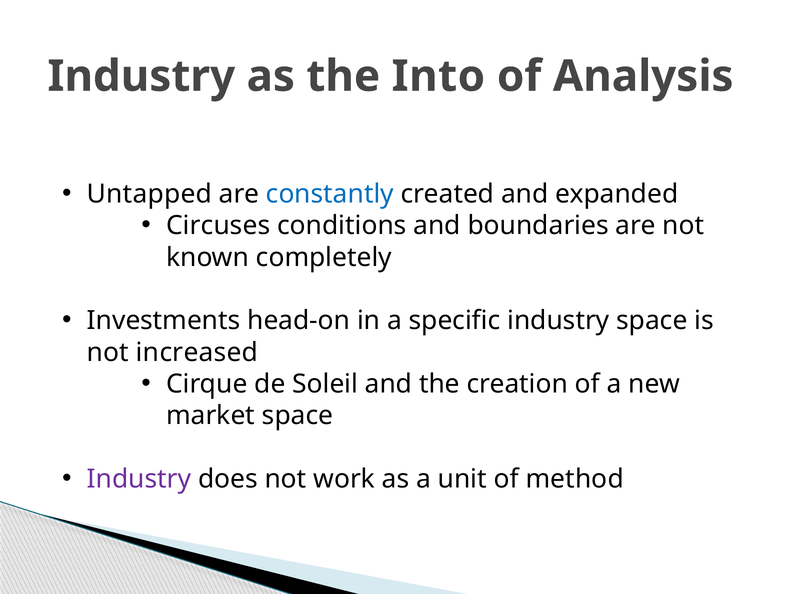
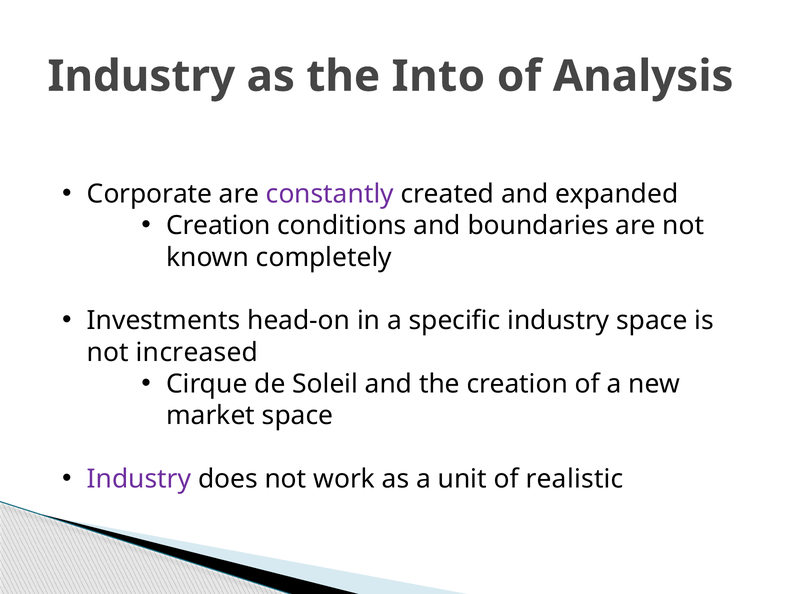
Untapped: Untapped -> Corporate (150, 194)
constantly colour: blue -> purple (330, 194)
Circuses: Circuses -> Creation (218, 226)
method: method -> realistic (575, 479)
